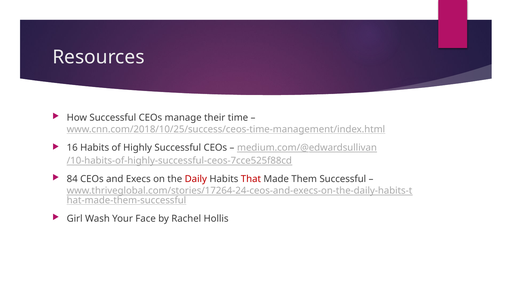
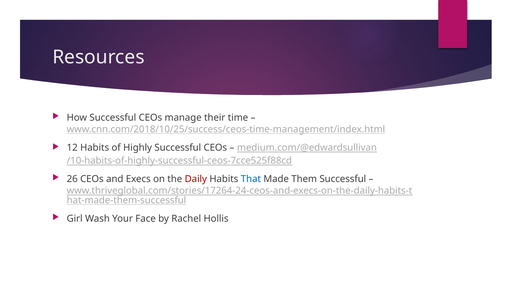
16: 16 -> 12 (72, 148)
84: 84 -> 26 (72, 179)
That colour: red -> blue (251, 179)
